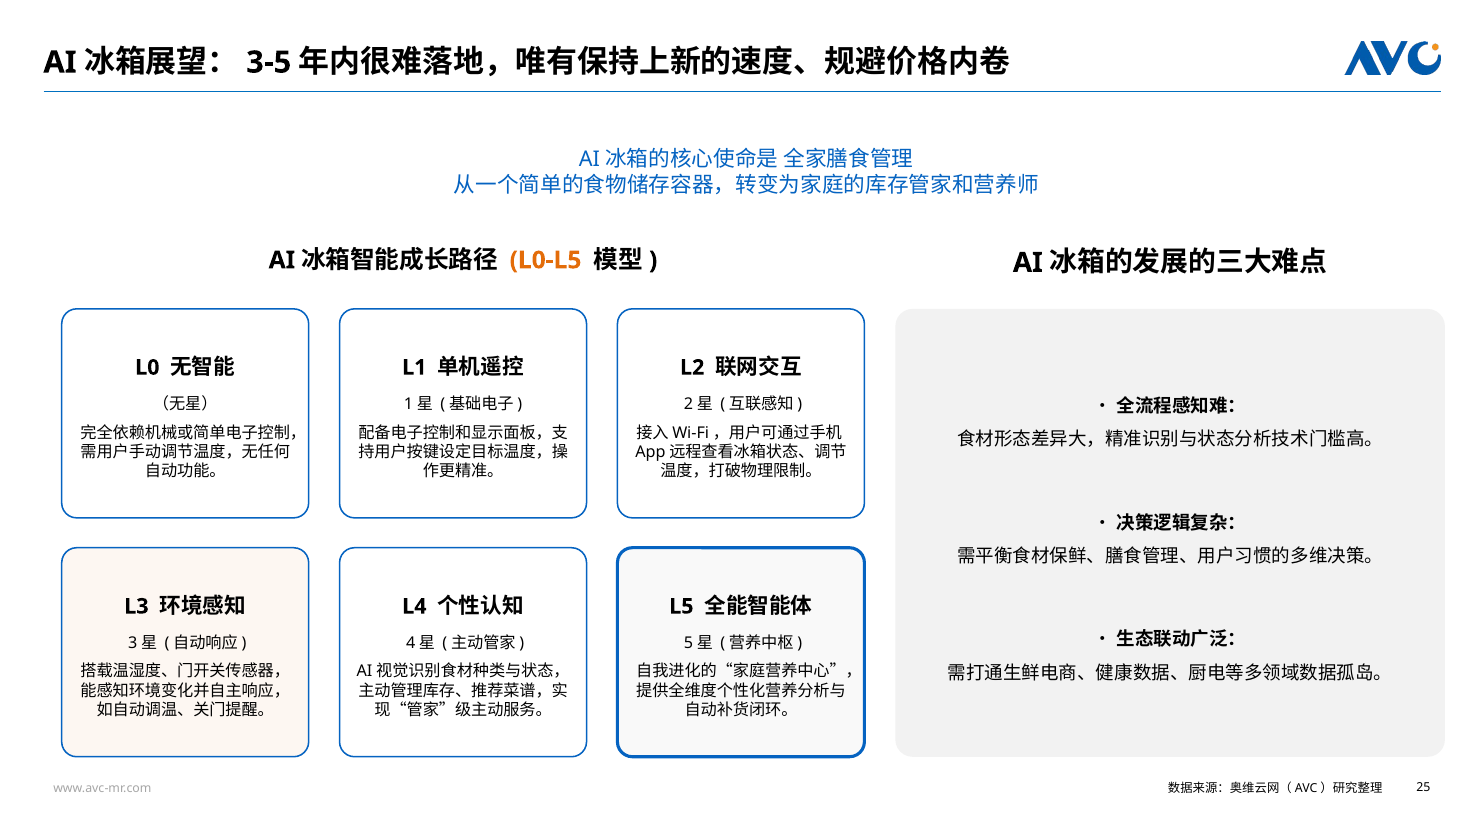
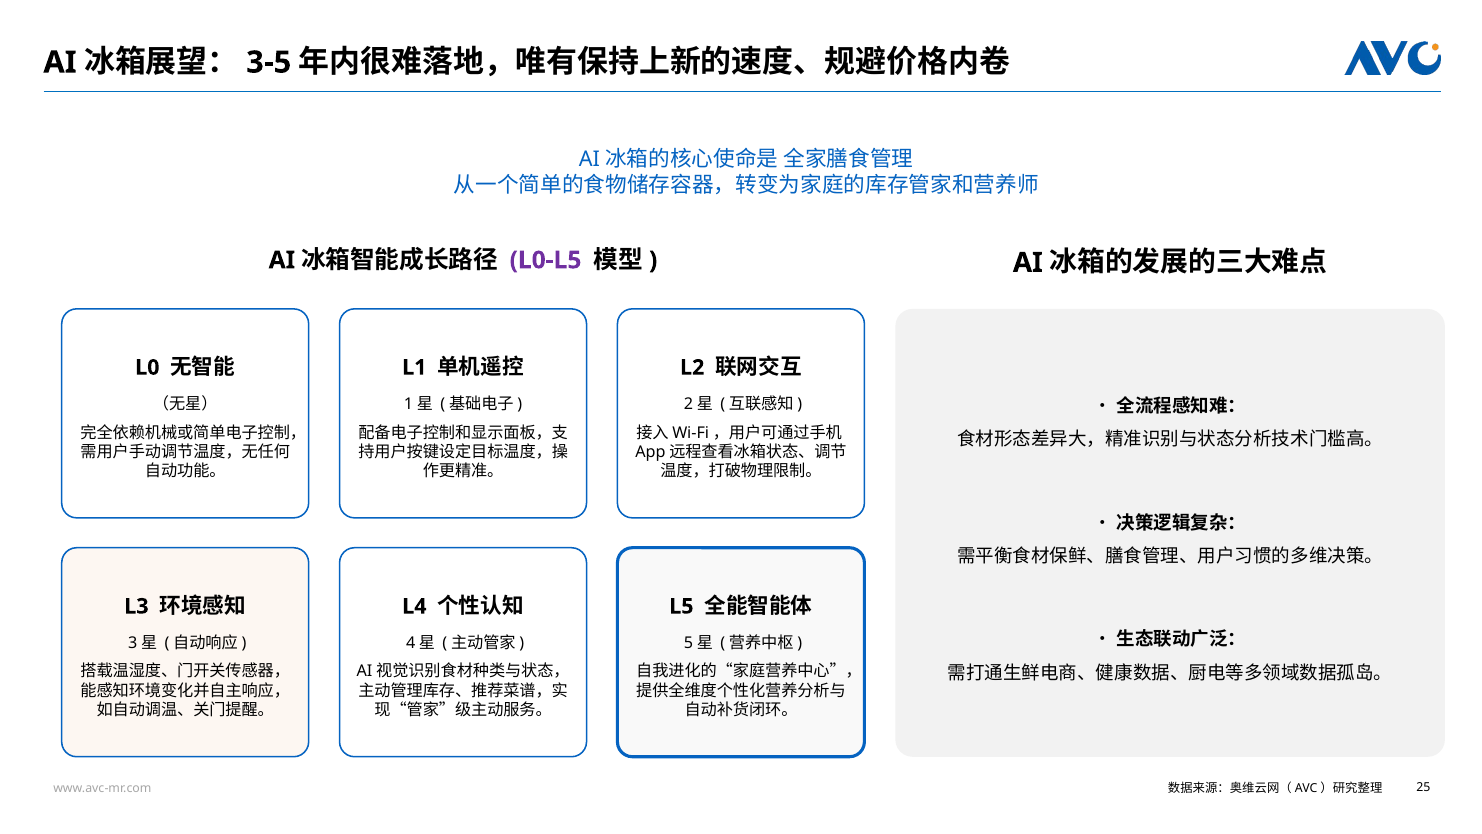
L0-L5 colour: orange -> purple (546, 260)
